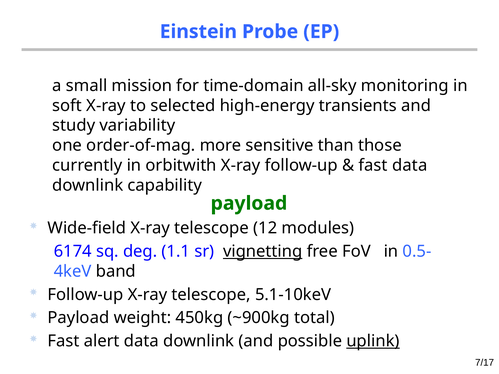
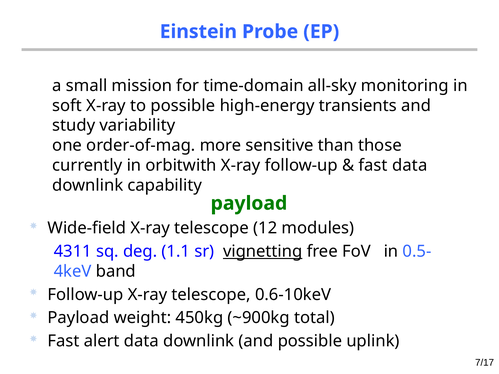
to selected: selected -> possible (183, 106)
6174: 6174 -> 4311 (73, 251)
5.1-10keV: 5.1-10keV -> 0.6-10keV (293, 295)
uplink underline: present -> none (373, 341)
